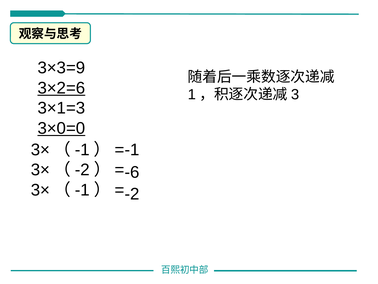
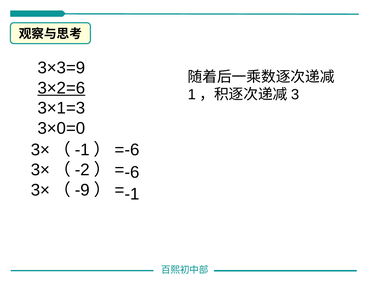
3×0=0 underline: present -> none (61, 128)
-1: -1 -> -6 (132, 149)
-1: -1 -> -9 (82, 190)
-2: -2 -> -1 (132, 194)
